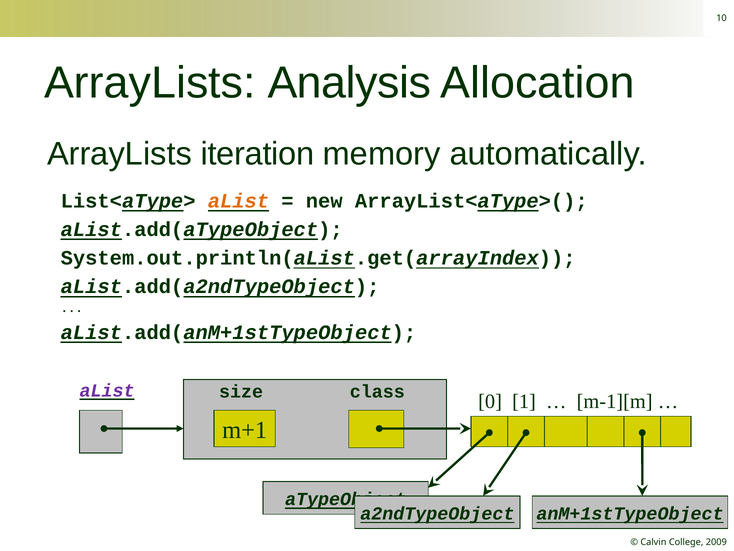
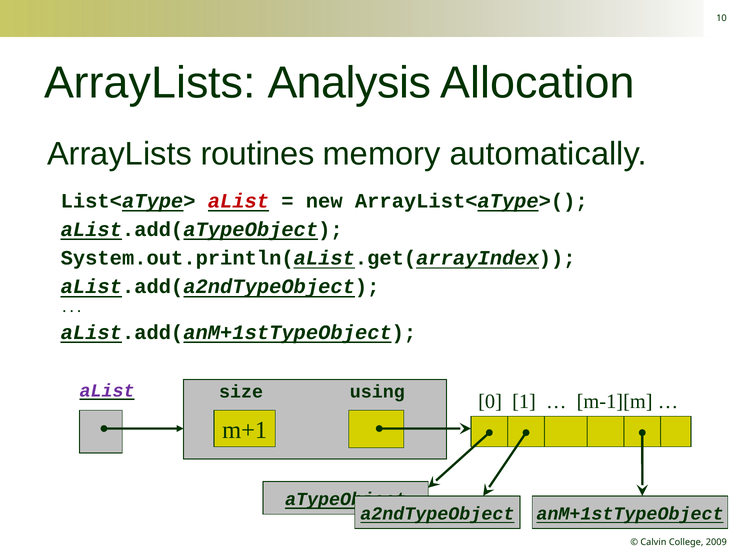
iteration: iteration -> routines (258, 154)
aList colour: orange -> red (238, 201)
class: class -> using (377, 391)
